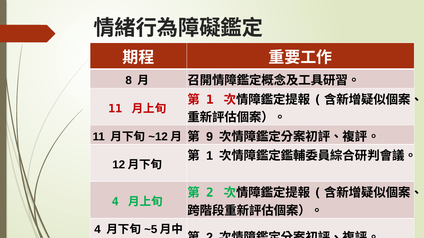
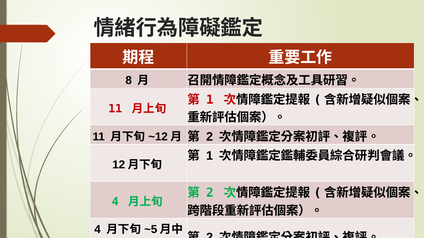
9: 9 -> 2 (210, 137)
